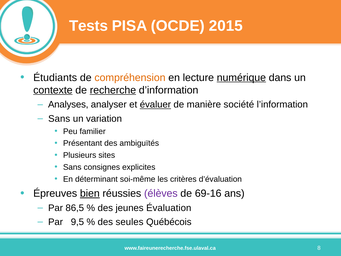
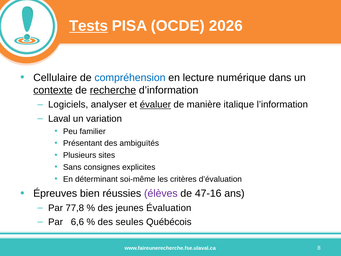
Tests underline: none -> present (88, 26)
2015: 2015 -> 2026 (226, 26)
Étudiants: Étudiants -> Cellulaire (55, 77)
compréhension colour: orange -> blue (130, 77)
numérique underline: present -> none (241, 77)
Analyses: Analyses -> Logiciels (68, 105)
société: société -> italique (239, 105)
Sans: Sans -> Laval (59, 119)
bien underline: present -> none (90, 193)
69-16: 69-16 -> 47-16 (208, 193)
86,5: 86,5 -> 77,8 (75, 208)
9,5: 9,5 -> 6,6 (77, 222)
